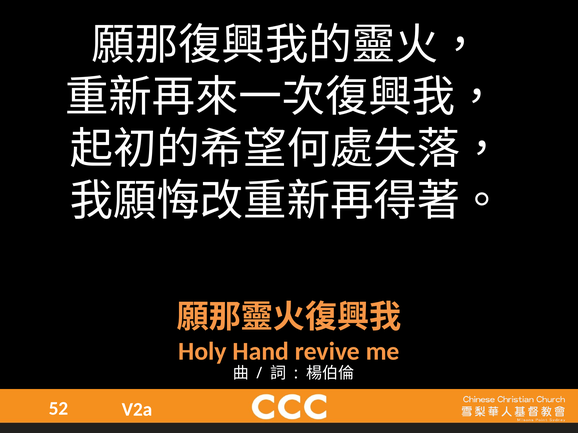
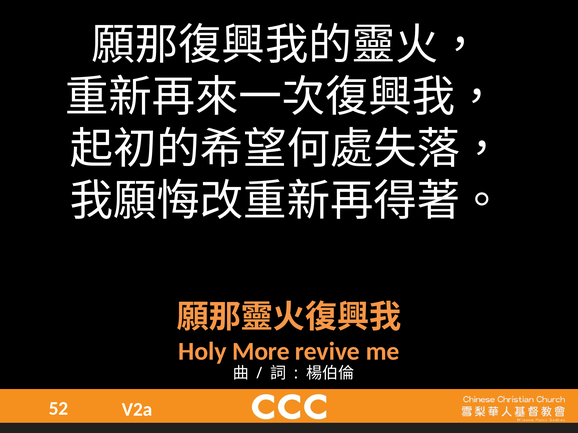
Hand: Hand -> More (261, 352)
